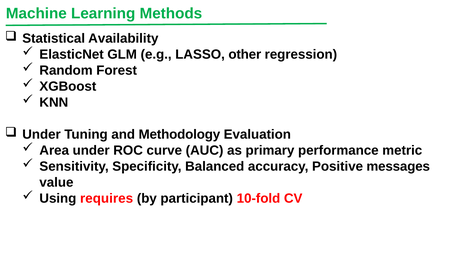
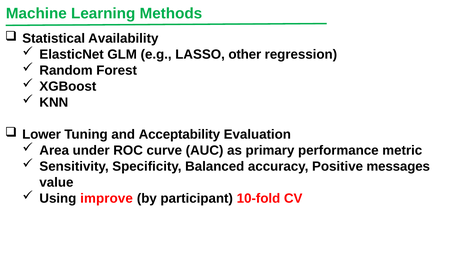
Under: Under -> Lower (42, 134)
Methodology: Methodology -> Acceptability (179, 134)
requires: requires -> improve (107, 198)
